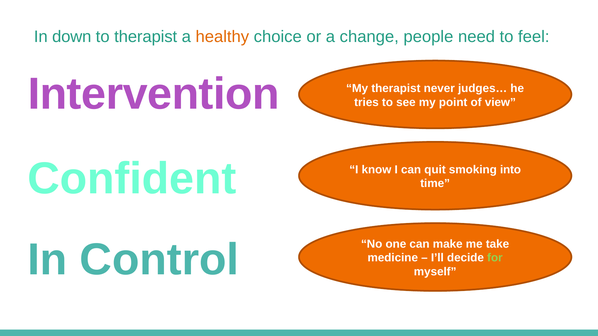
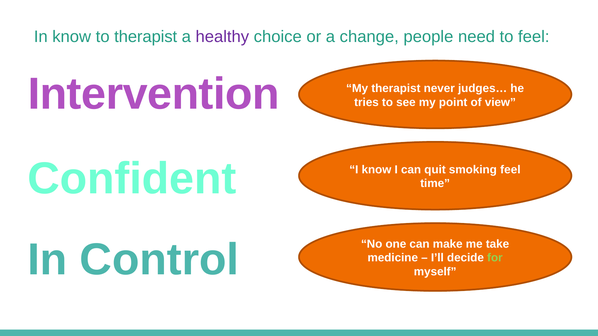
In down: down -> know (72, 37)
healthy colour: orange -> purple (222, 37)
smoking into: into -> feel (510, 170)
